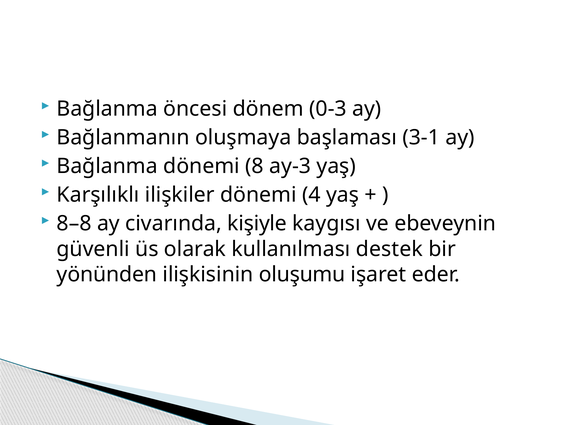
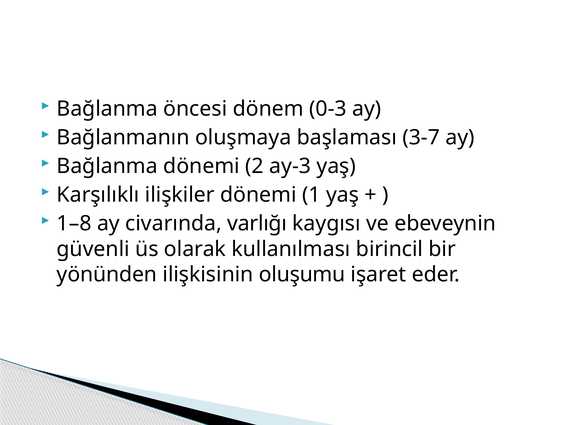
3-1: 3-1 -> 3-7 (421, 138)
8: 8 -> 2 (255, 166)
4: 4 -> 1 (311, 195)
8–8: 8–8 -> 1–8 (74, 224)
kişiyle: kişiyle -> varlığı (257, 224)
destek: destek -> birincil (389, 249)
